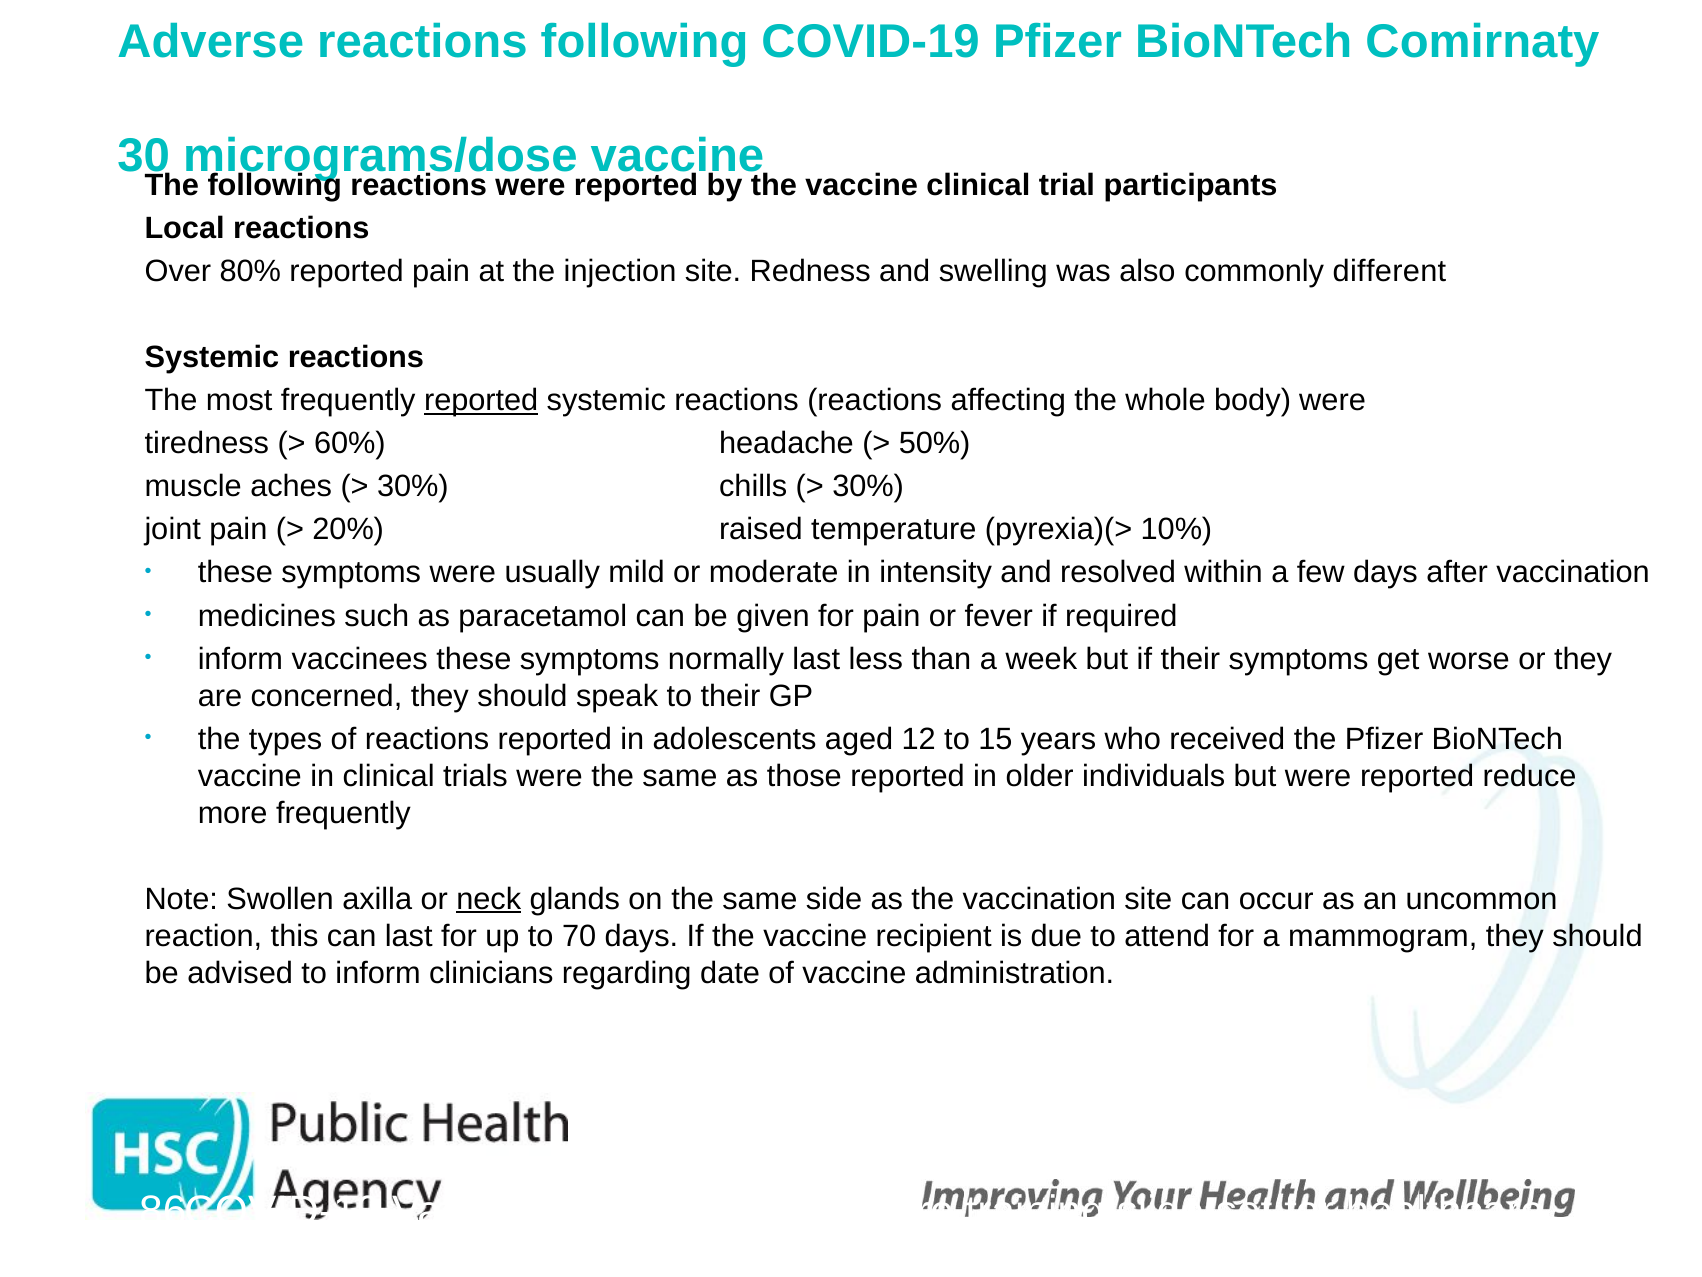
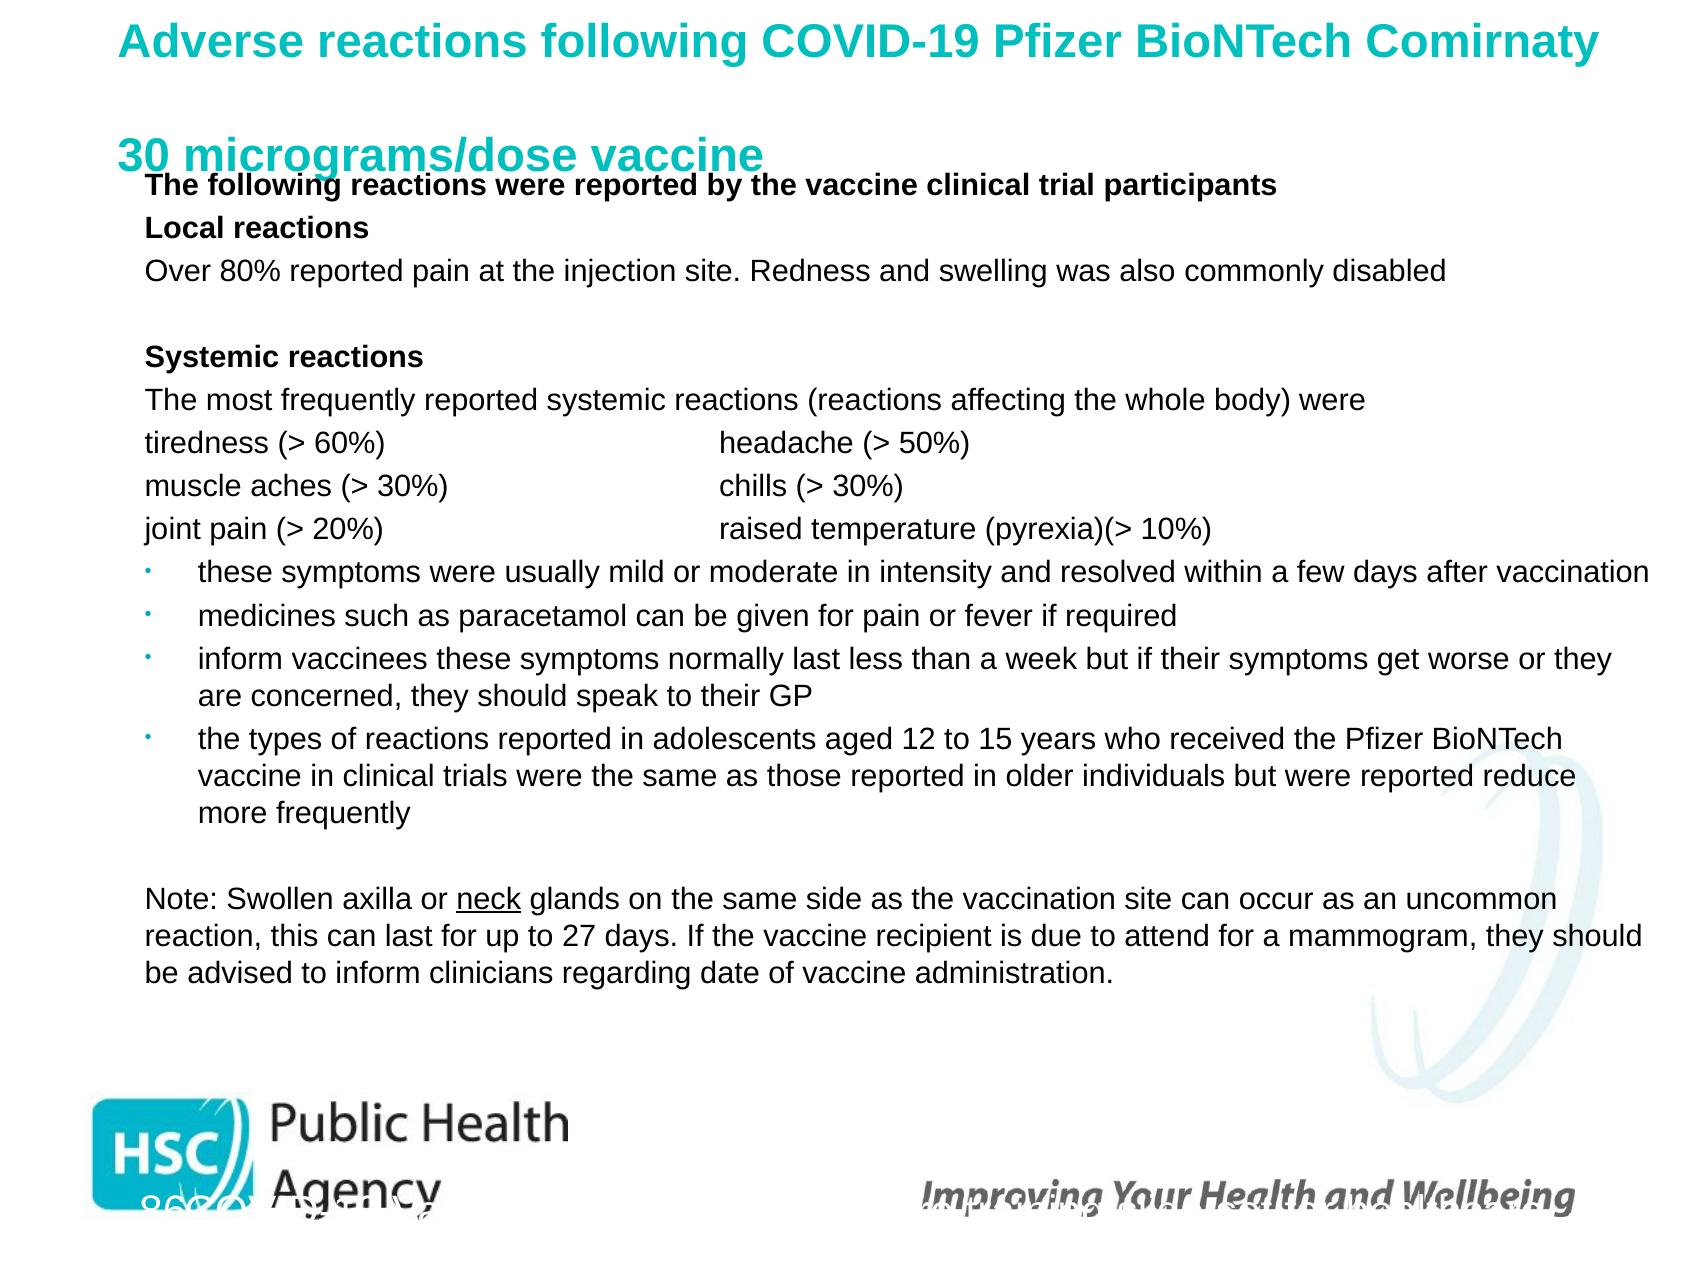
different: different -> disabled (1390, 271)
reported underline: present -> none (481, 400)
70: 70 -> 27 (579, 936)
